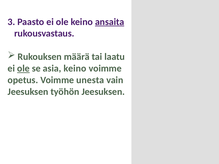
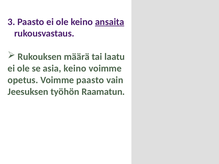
ole underline: present -> none (23, 69)
Voimme unesta: unesta -> paasto (90, 80)
työhön Jeesuksen: Jeesuksen -> Raamatun (103, 92)
